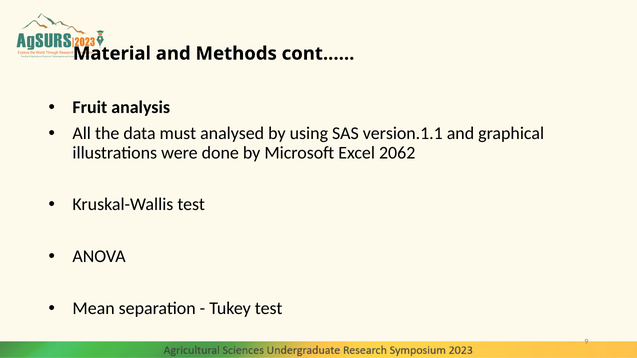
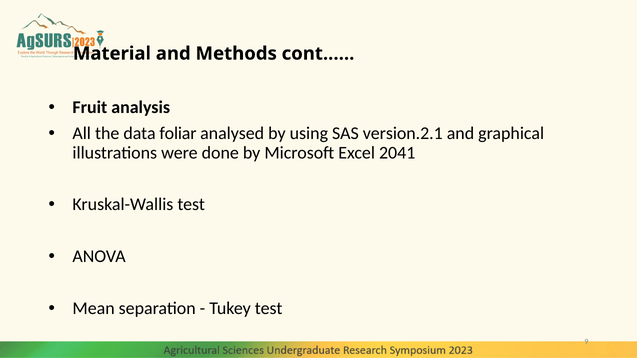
must: must -> foliar (178, 133)
version.1.1: version.1.1 -> version.2.1 (403, 133)
2062: 2062 -> 2041 (397, 153)
